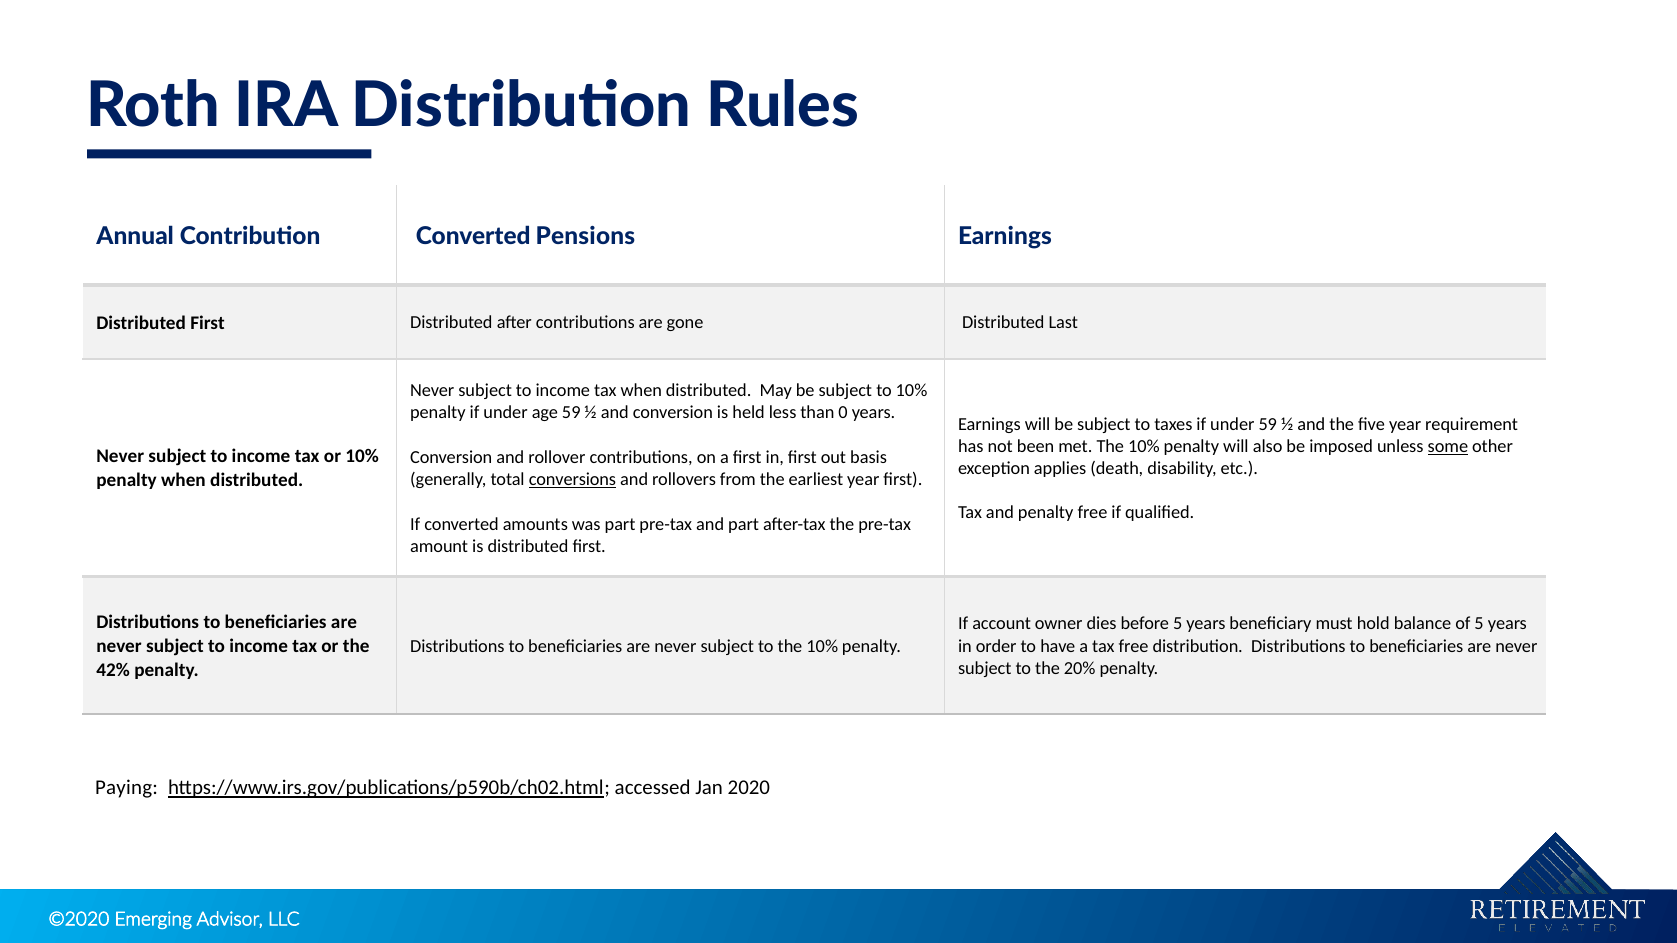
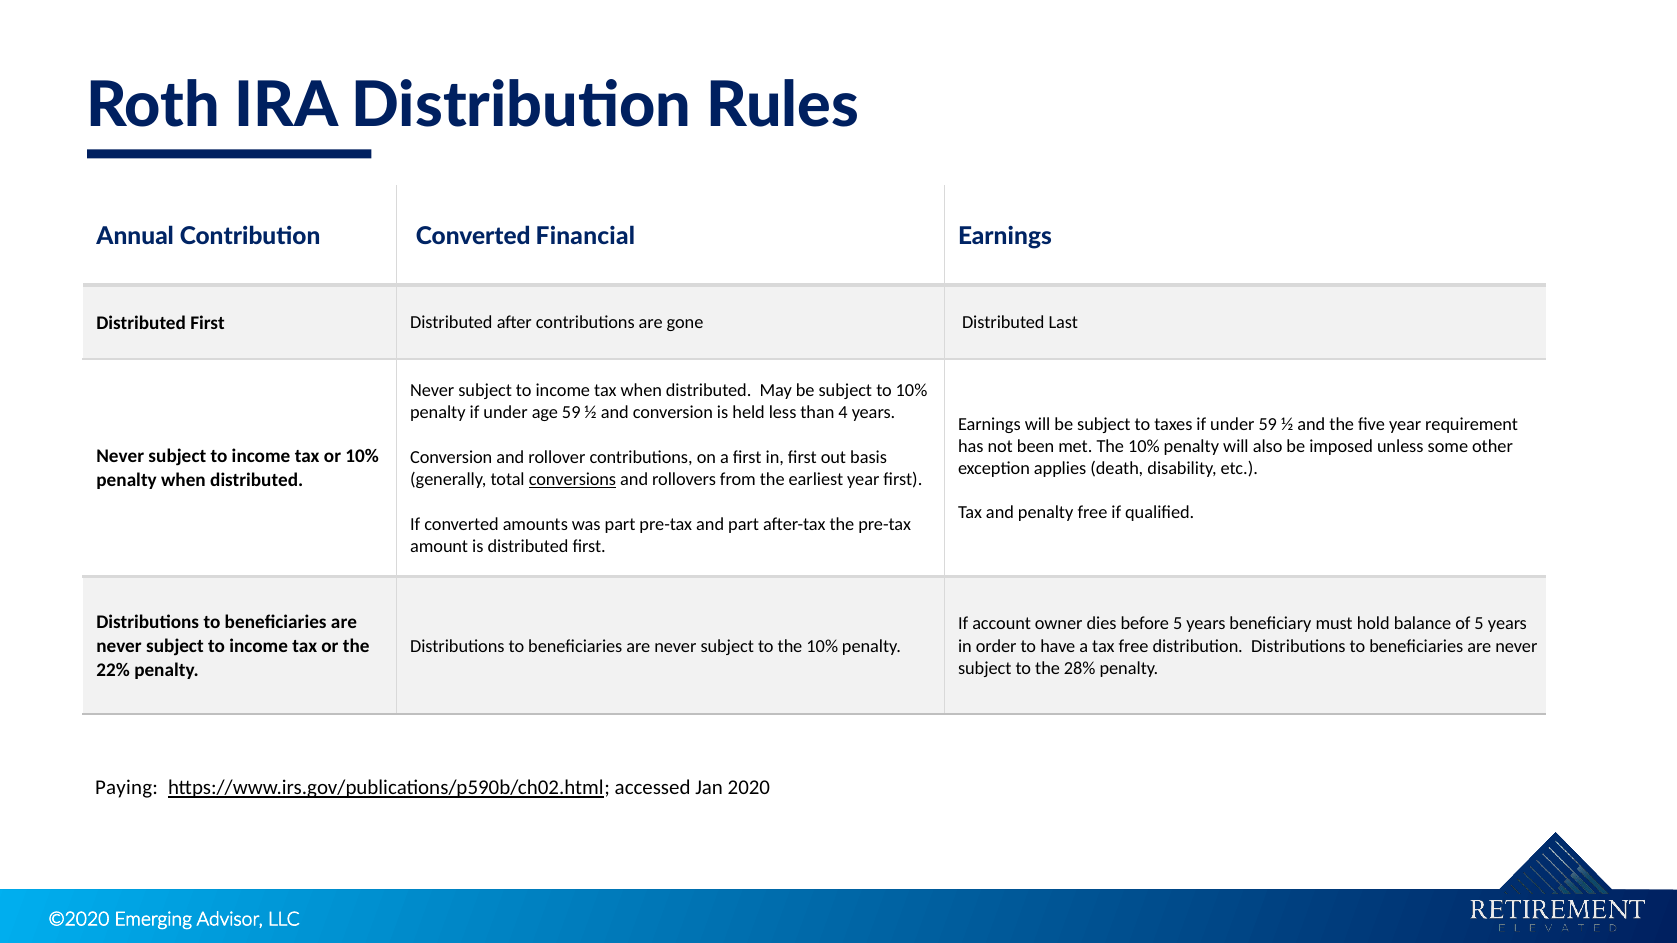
Pensions: Pensions -> Financial (585, 237)
0: 0 -> 4 (843, 413)
some underline: present -> none (1448, 446)
20%: 20% -> 28% (1080, 669)
42%: 42% -> 22% (113, 670)
